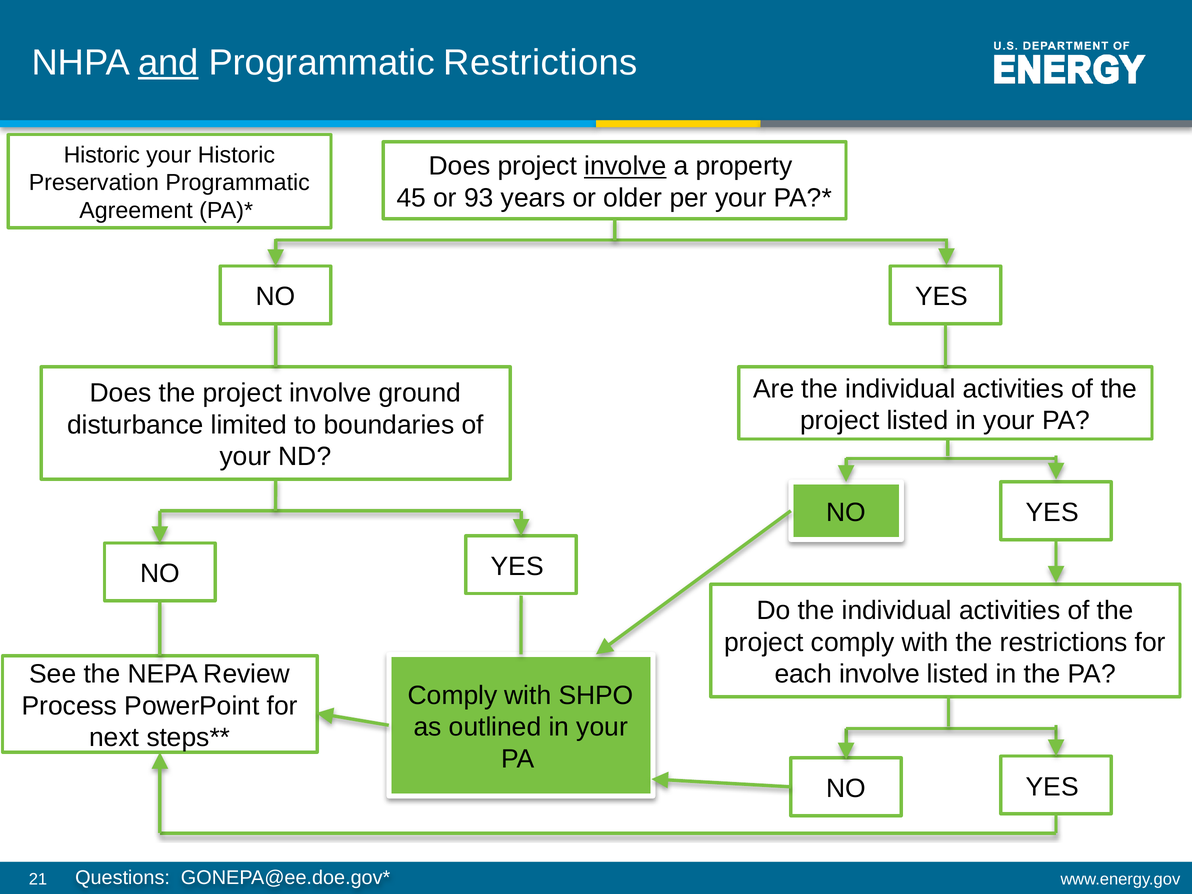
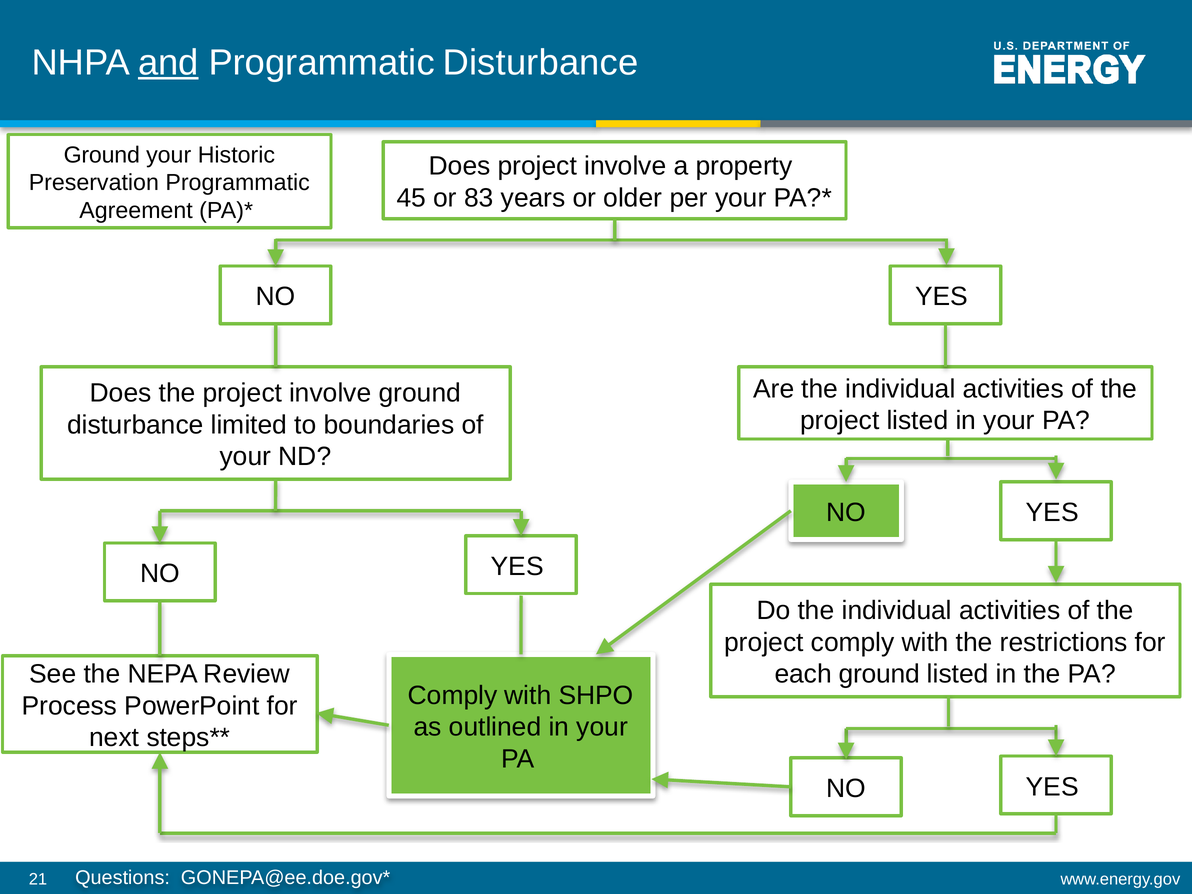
Programmatic Restrictions: Restrictions -> Disturbance (541, 63)
Historic: Historic -> Ground (102, 155)
involve underline: present -> none (625, 166)
93: 93 -> 83 (479, 198)
each involve: involve -> ground (879, 674)
